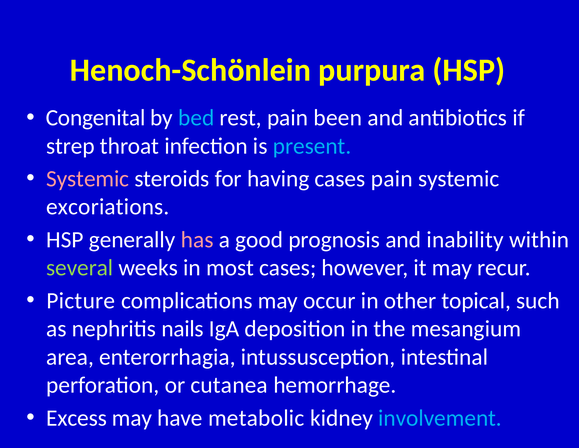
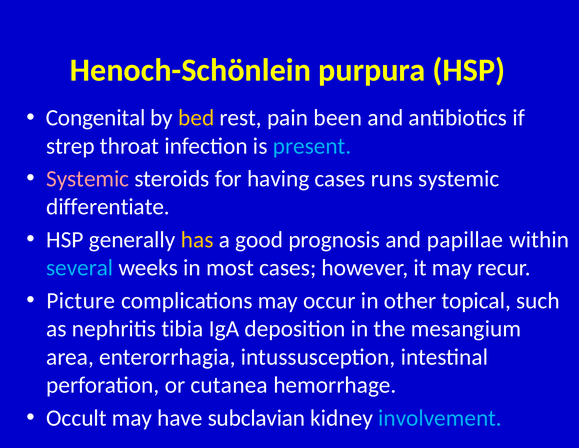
bed colour: light blue -> yellow (196, 118)
cases pain: pain -> runs (392, 179)
excoriations: excoriations -> differentiate (108, 207)
has colour: pink -> yellow (197, 239)
inability: inability -> papillae (465, 239)
several colour: light green -> light blue (80, 268)
nails: nails -> tibia (182, 328)
Excess: Excess -> Occult (76, 417)
metabolic: metabolic -> subclavian (256, 417)
